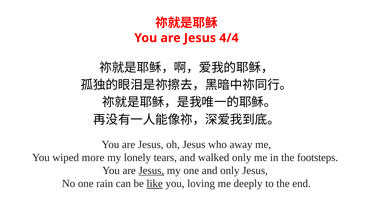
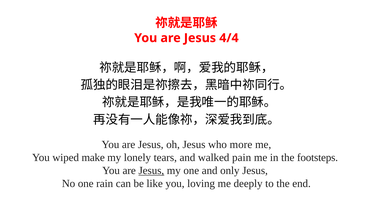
away: away -> more (241, 144)
more: more -> make (93, 157)
walked only: only -> pain (242, 157)
like underline: present -> none (155, 183)
